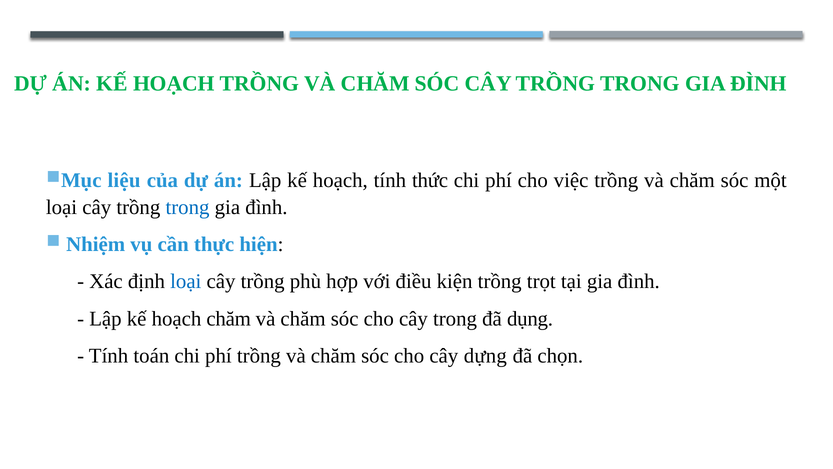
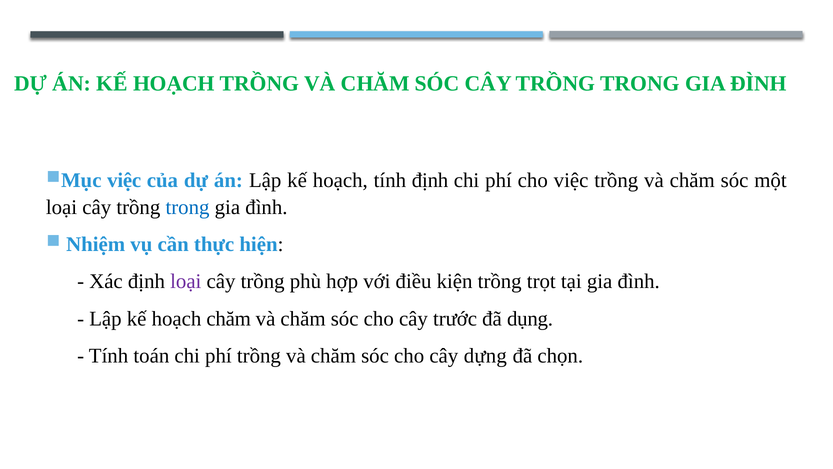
liệu: liệu -> việc (124, 180)
tính thức: thức -> định (430, 180)
loại colour: blue -> purple (186, 281)
cây trong: trong -> trước (455, 319)
